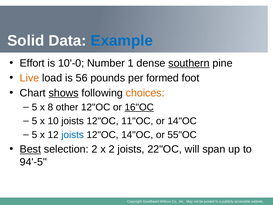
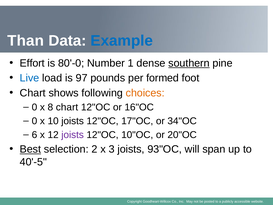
Solid: Solid -> Than (26, 41)
10'-0: 10'-0 -> 80'-0 (71, 63)
Live colour: orange -> blue (30, 78)
56: 56 -> 97 (82, 78)
shows underline: present -> none (64, 93)
5: 5 -> 0 (34, 107)
8 other: other -> chart (67, 107)
16"OC underline: present -> none (139, 107)
5: 5 -> 0 (34, 121)
11"OC: 11"OC -> 17"OC (137, 121)
or 14"OC: 14"OC -> 34"OC (182, 121)
5: 5 -> 6 (34, 135)
joists colour: blue -> purple (73, 135)
12"OC 14"OC: 14"OC -> 10"OC (137, 135)
55"OC: 55"OC -> 20"OC (182, 135)
x 2: 2 -> 3 (112, 149)
22"OC: 22"OC -> 93"OC (165, 149)
94'-5: 94'-5 -> 40'-5 (33, 162)
